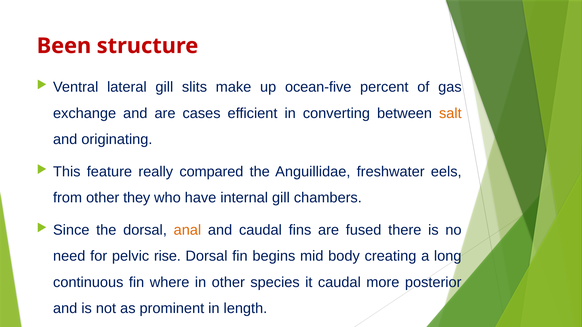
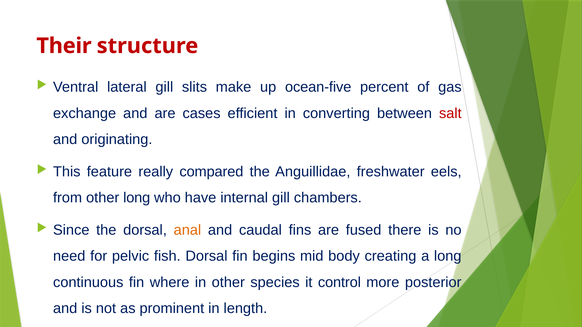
Been: Been -> Their (64, 46)
salt colour: orange -> red (450, 113)
other they: they -> long (137, 198)
rise: rise -> fish (167, 256)
it caudal: caudal -> control (339, 283)
